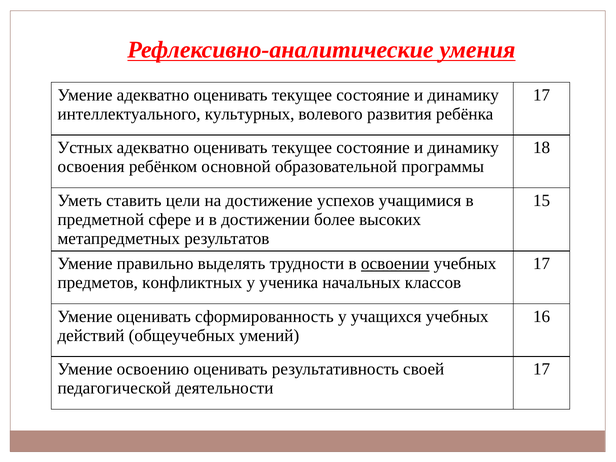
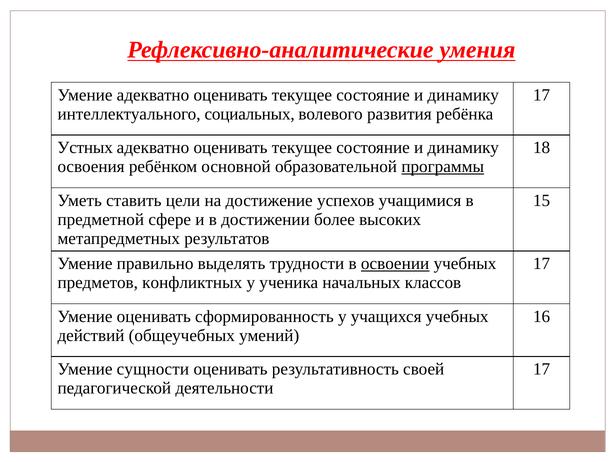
культурных: культурных -> социальных (250, 114)
программы underline: none -> present (443, 167)
освоению: освоению -> сущности (153, 369)
